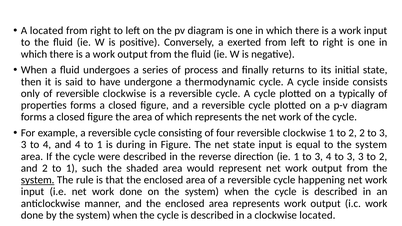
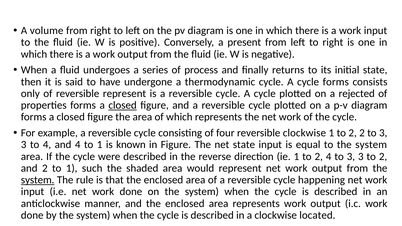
A located: located -> volume (47, 31)
exerted: exerted -> present (244, 42)
cycle inside: inside -> forms (336, 82)
of reversible clockwise: clockwise -> represent (124, 94)
typically: typically -> rejected (357, 94)
closed underline: none -> present (123, 105)
during: during -> known (131, 145)
ie 1 to 3: 3 -> 2 (319, 157)
